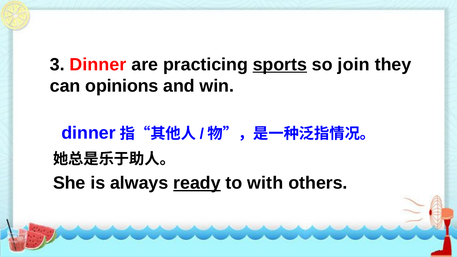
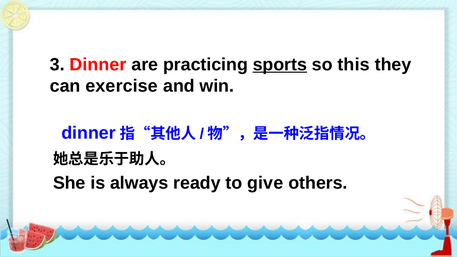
join: join -> this (354, 65)
opinions: opinions -> exercise (122, 86)
ready underline: present -> none (197, 183)
with: with -> give (265, 183)
